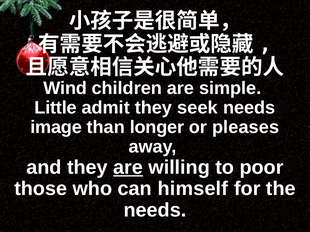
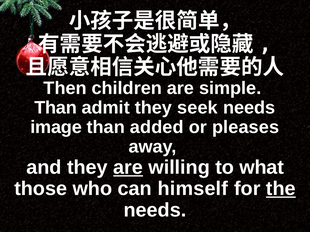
Wind: Wind -> Then (65, 88)
Little: Little -> Than (56, 108)
longer: longer -> added (157, 128)
poor: poor -> what (262, 168)
the underline: none -> present (281, 189)
